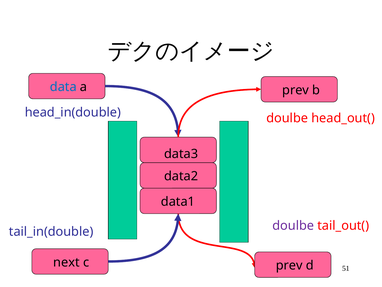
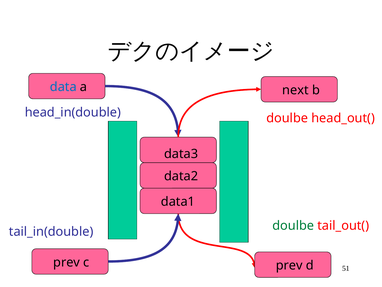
a prev: prev -> next (296, 90)
doulbe colour: purple -> green (293, 225)
next: next -> prev (67, 262)
